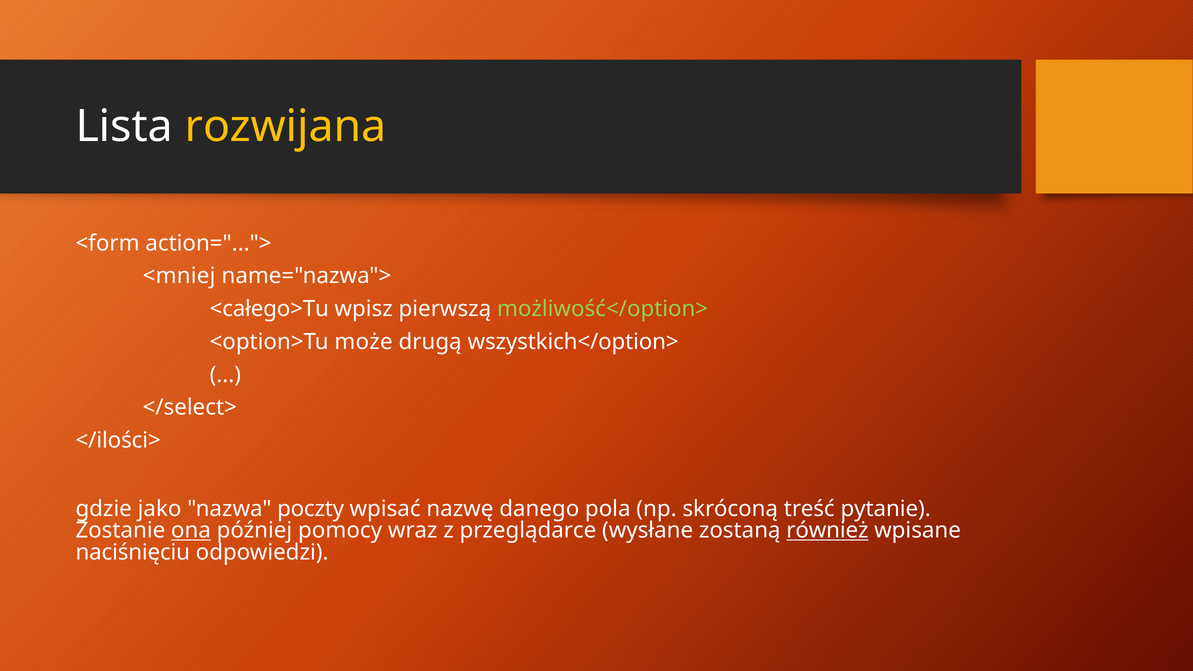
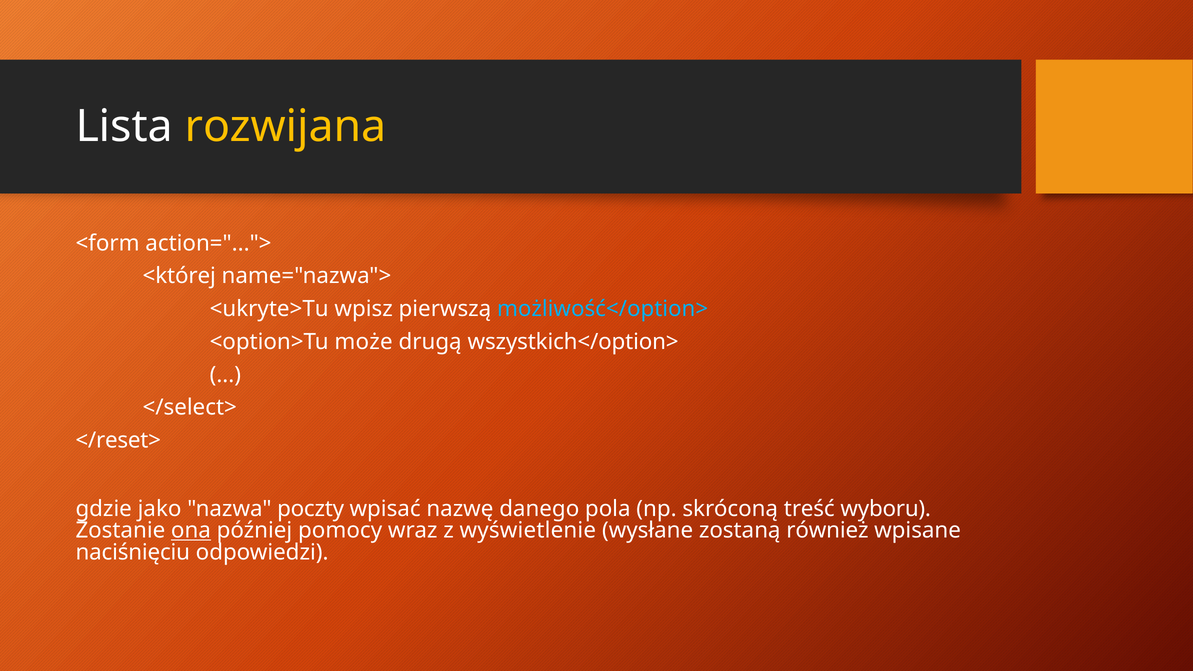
<mniej: <mniej -> <której (179, 276)
<całego>Tu: <całego>Tu -> <ukryte>Tu (269, 309)
możliwość</option> colour: light green -> light blue (603, 309)
</ilości>: </ilości> -> </reset> (118, 441)
pytanie: pytanie -> wyboru (886, 509)
przeglądarce: przeglądarce -> wyświetlenie (528, 530)
również underline: present -> none (827, 530)
